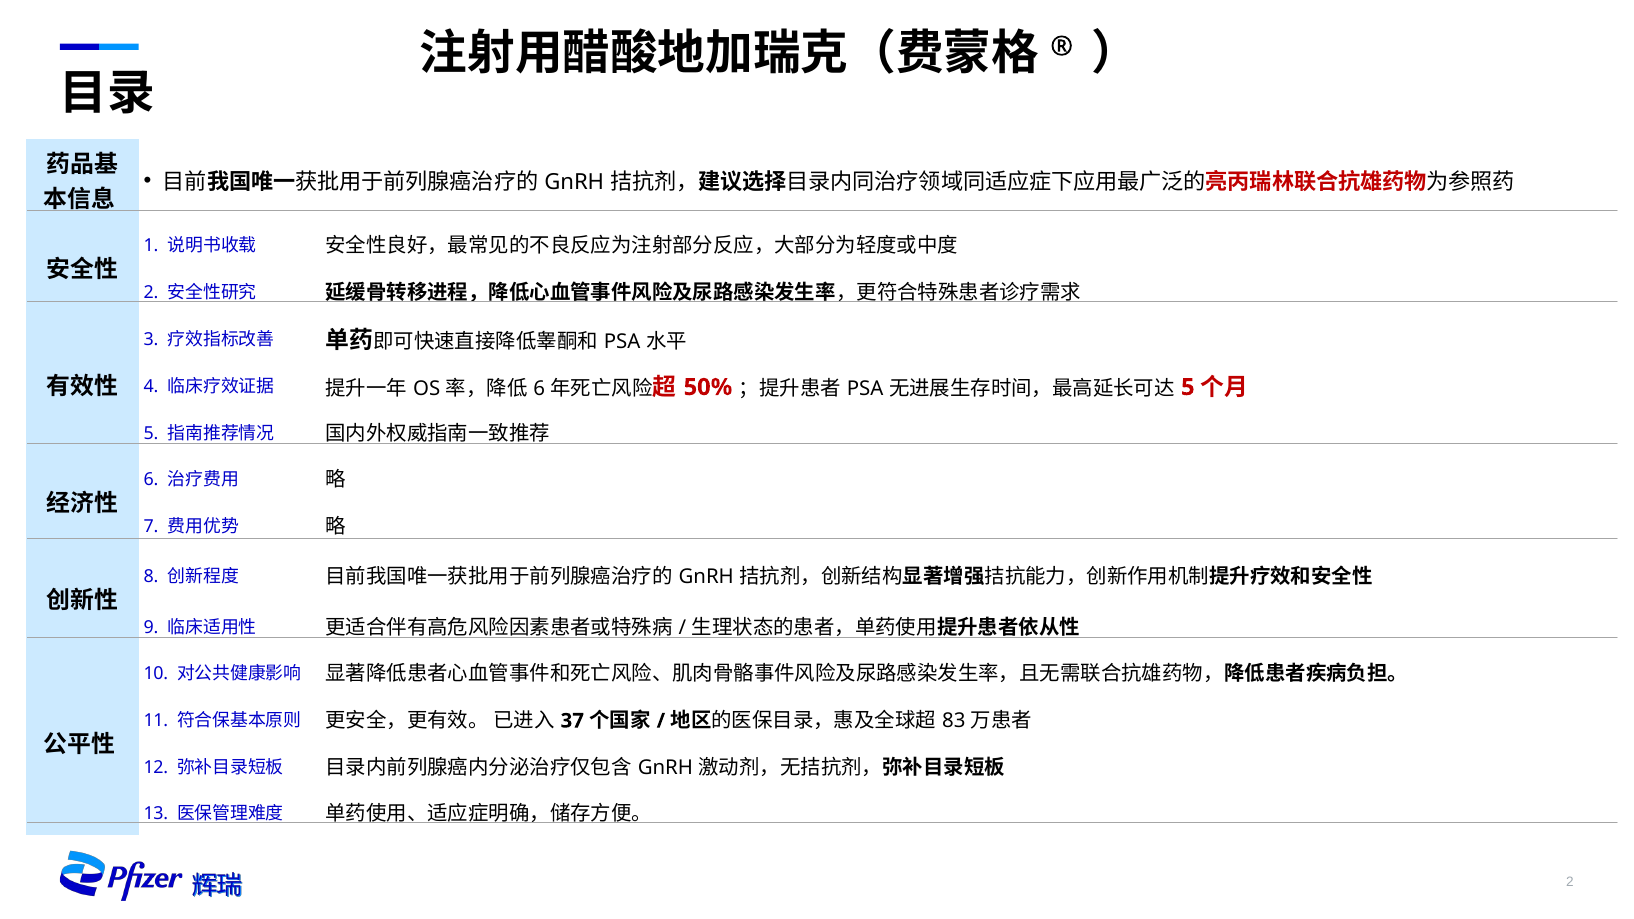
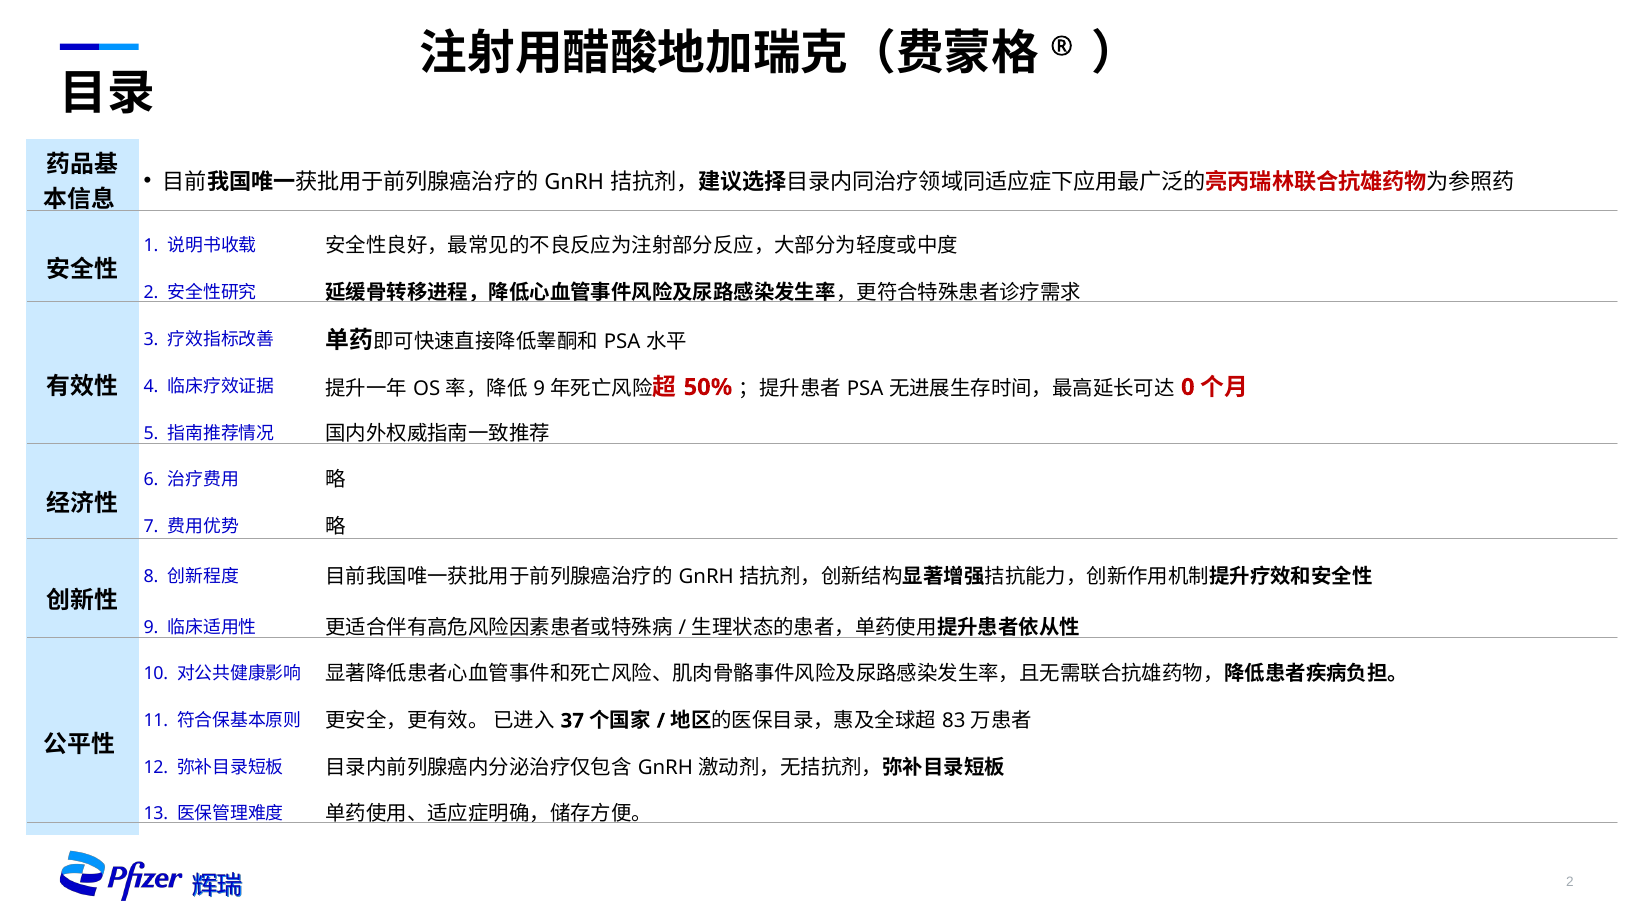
6: 6 -> 9 (539, 388)
5: 5 -> 0 (1188, 387)
